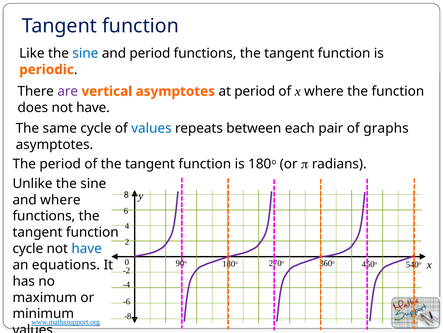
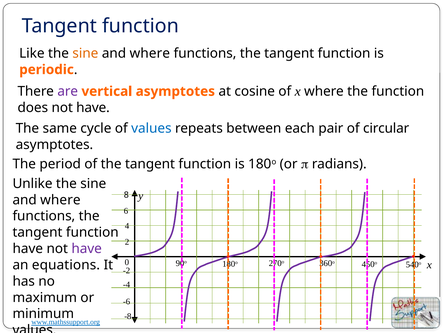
sine colour: blue -> orange (85, 53)
period: period -> where (150, 53)
at period: period -> cosine (255, 91)
graphs: graphs -> circular (386, 128)
cycle: cycle -> have (28, 248)
have colour: blue -> purple (87, 248)
